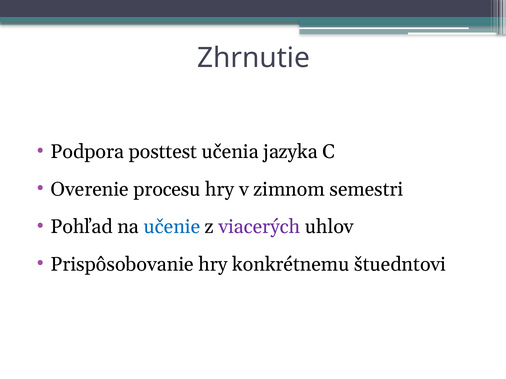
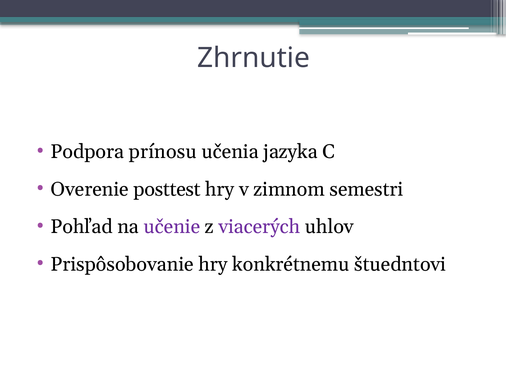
posttest: posttest -> prínosu (163, 152)
procesu: procesu -> posttest (167, 190)
učenie colour: blue -> purple (172, 227)
